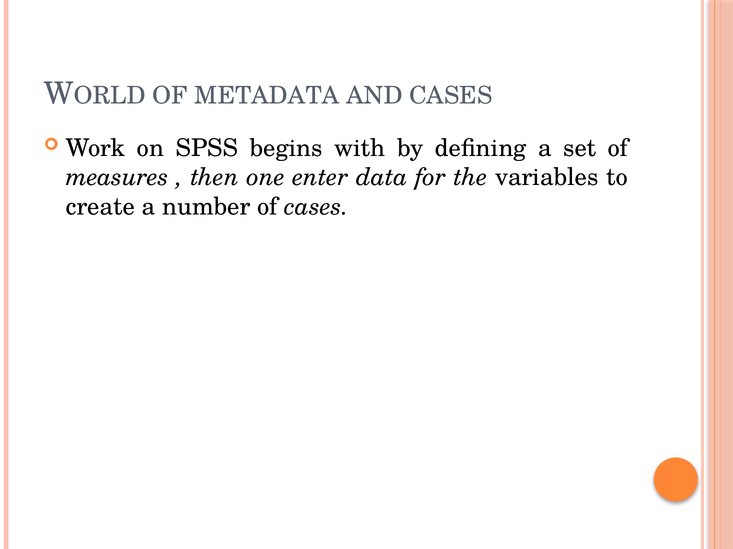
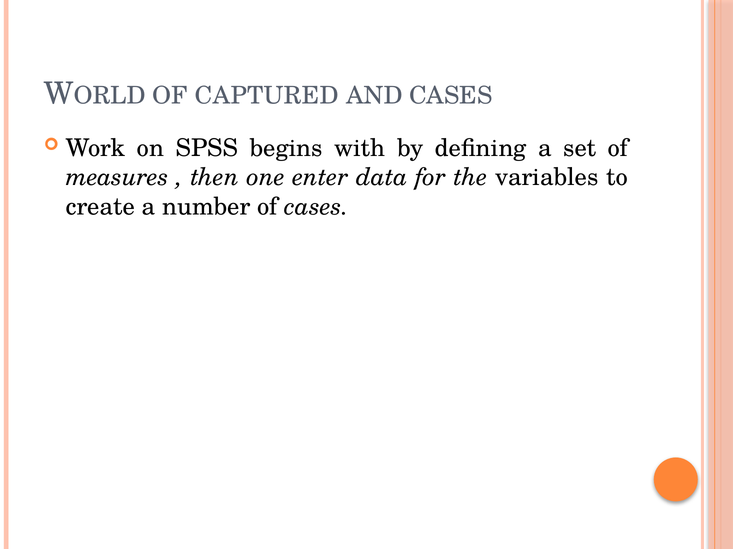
METADATA: METADATA -> CAPTURED (267, 96)
